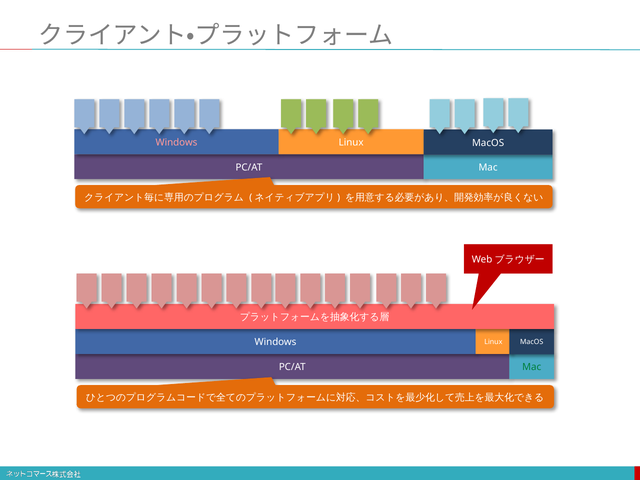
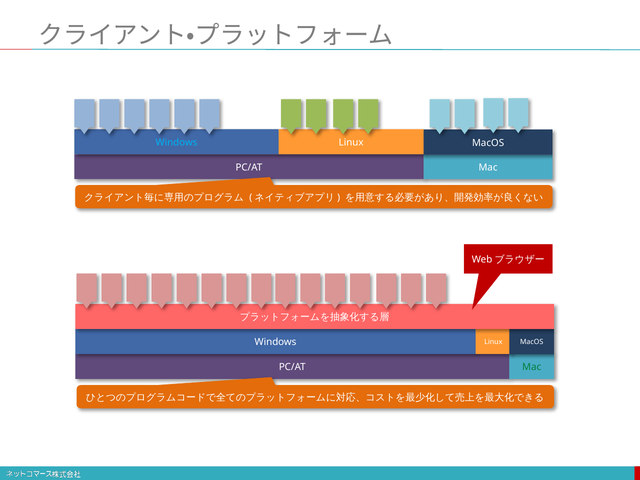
Windows colour: pink -> light blue (176, 142)
